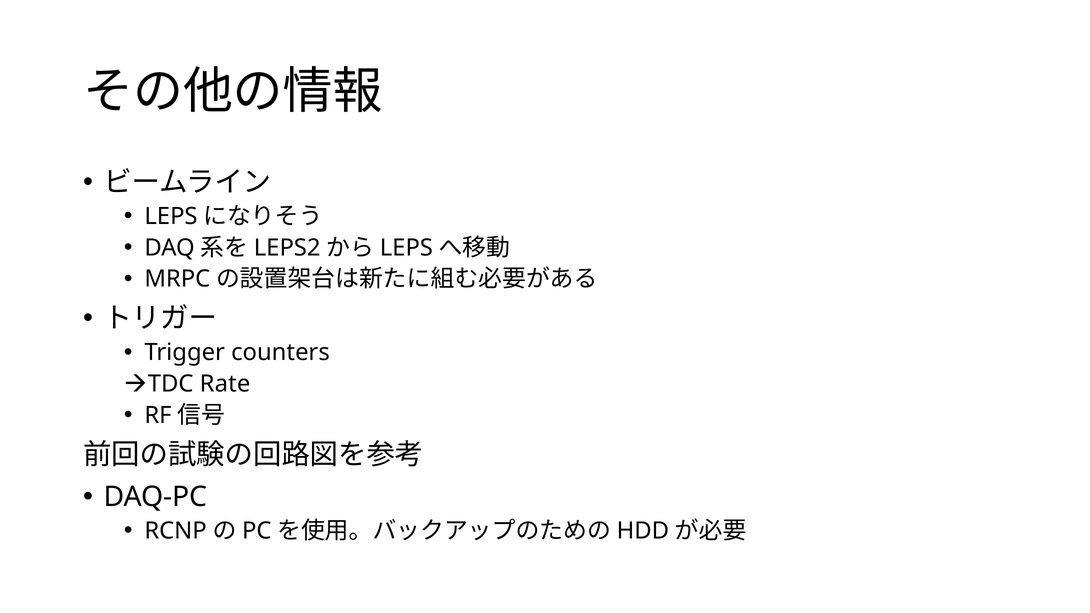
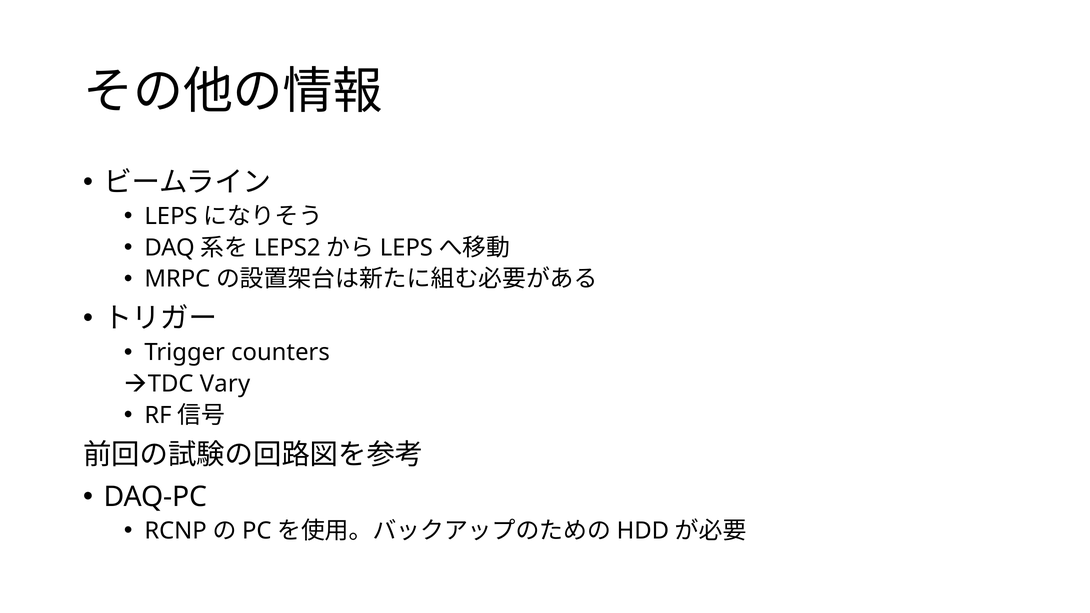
Rate: Rate -> Vary (225, 384)
